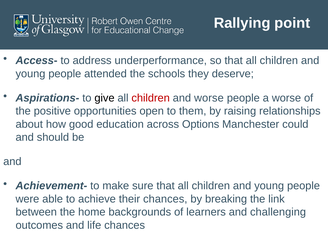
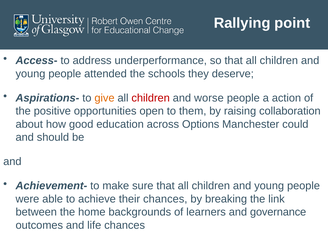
give colour: black -> orange (104, 98)
a worse: worse -> action (286, 98)
relationships: relationships -> collaboration (290, 111)
challenging: challenging -> governance (278, 212)
